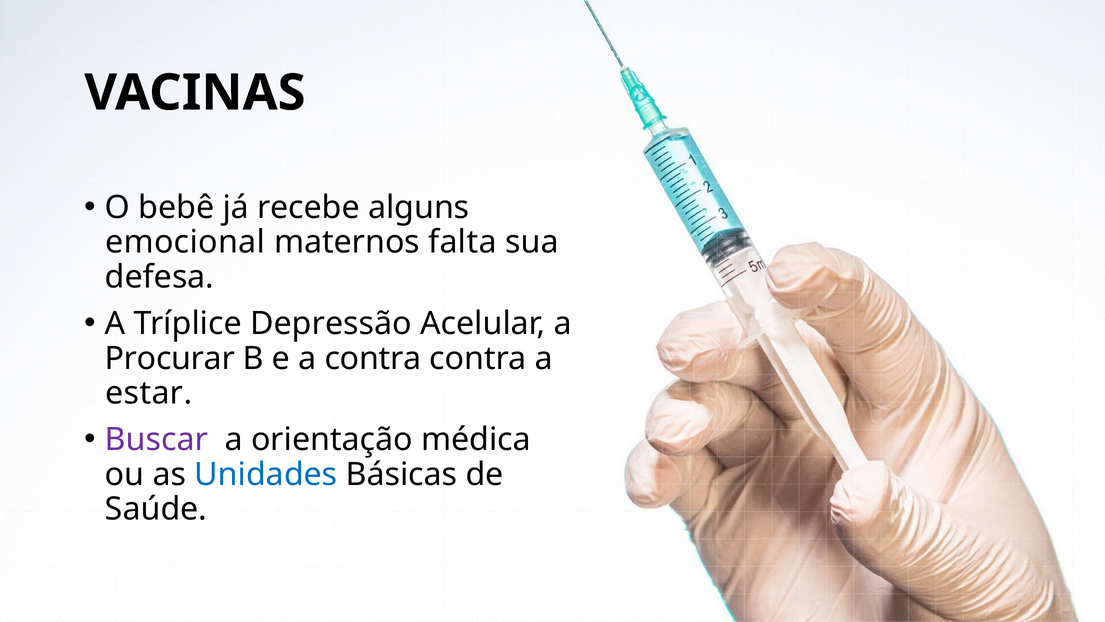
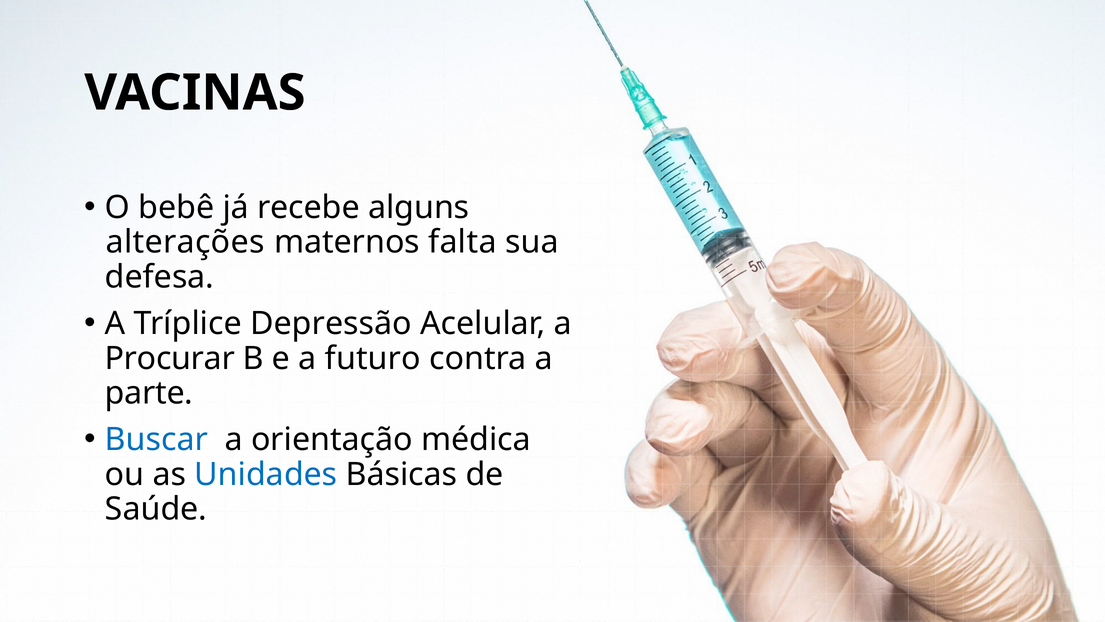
emocional: emocional -> alterações (185, 242)
a contra: contra -> futuro (373, 358)
estar: estar -> parte (149, 393)
Buscar colour: purple -> blue (156, 439)
